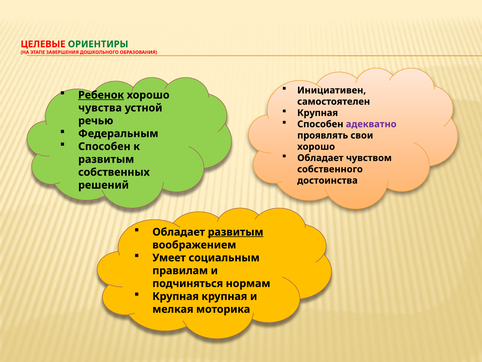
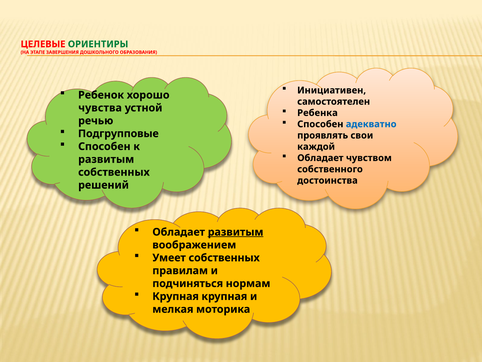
Ребенок underline: present -> none (101, 95)
Крупная: Крупная -> Ребенка (317, 113)
адекватно colour: purple -> blue (371, 124)
Федеральным: Федеральным -> Подгрупповые (118, 133)
хорошо: хорошо -> каждой (316, 146)
Умеет социальным: социальным -> собственных (224, 257)
